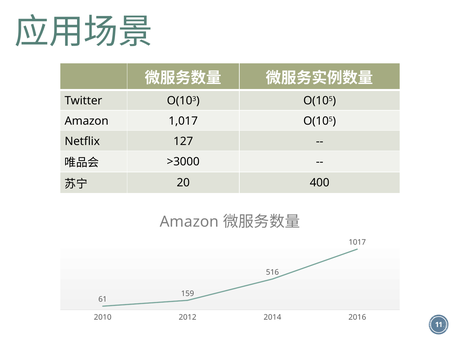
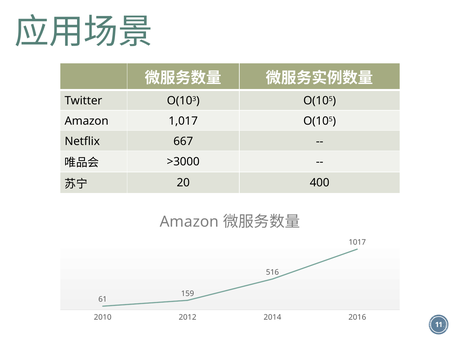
127: 127 -> 667 (183, 141)
